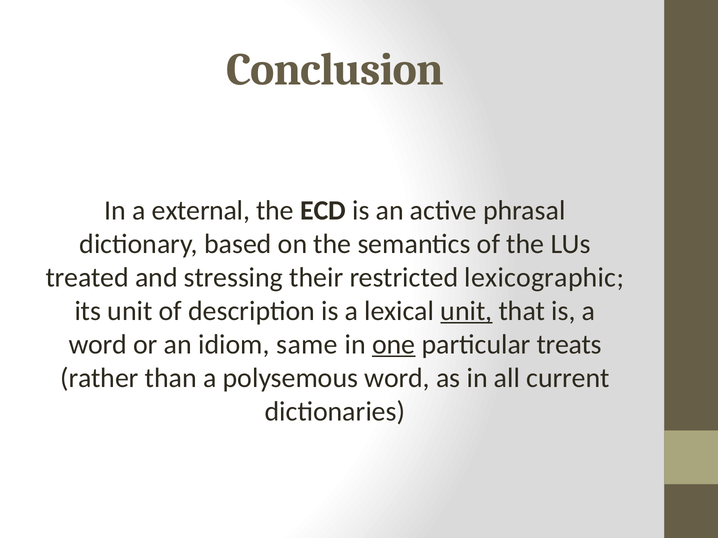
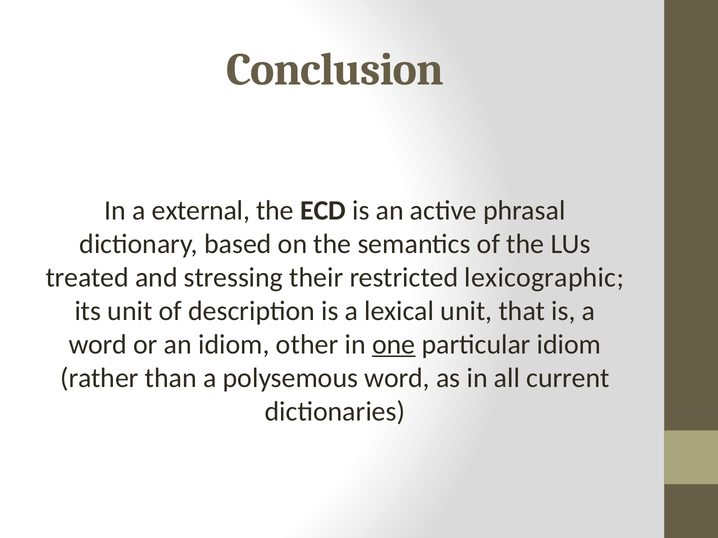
unit underline: present -> none (466, 311)
same: same -> other (307, 345)
particular treats: treats -> idiom (569, 345)
